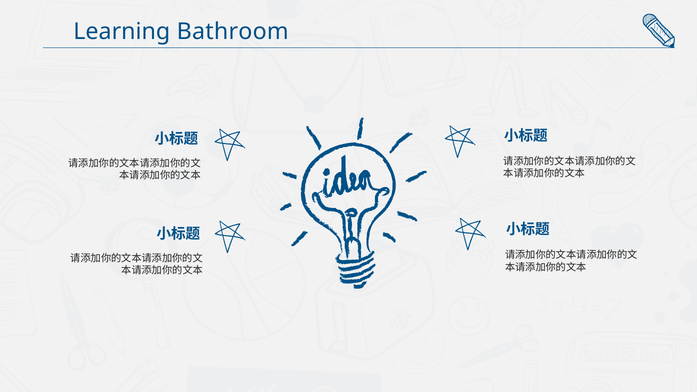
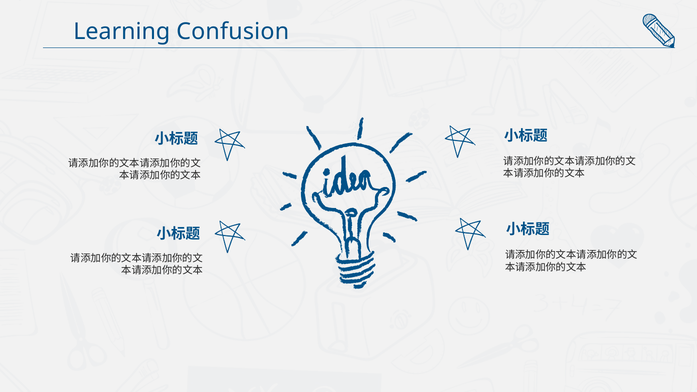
Bathroom: Bathroom -> Confusion (233, 32)
